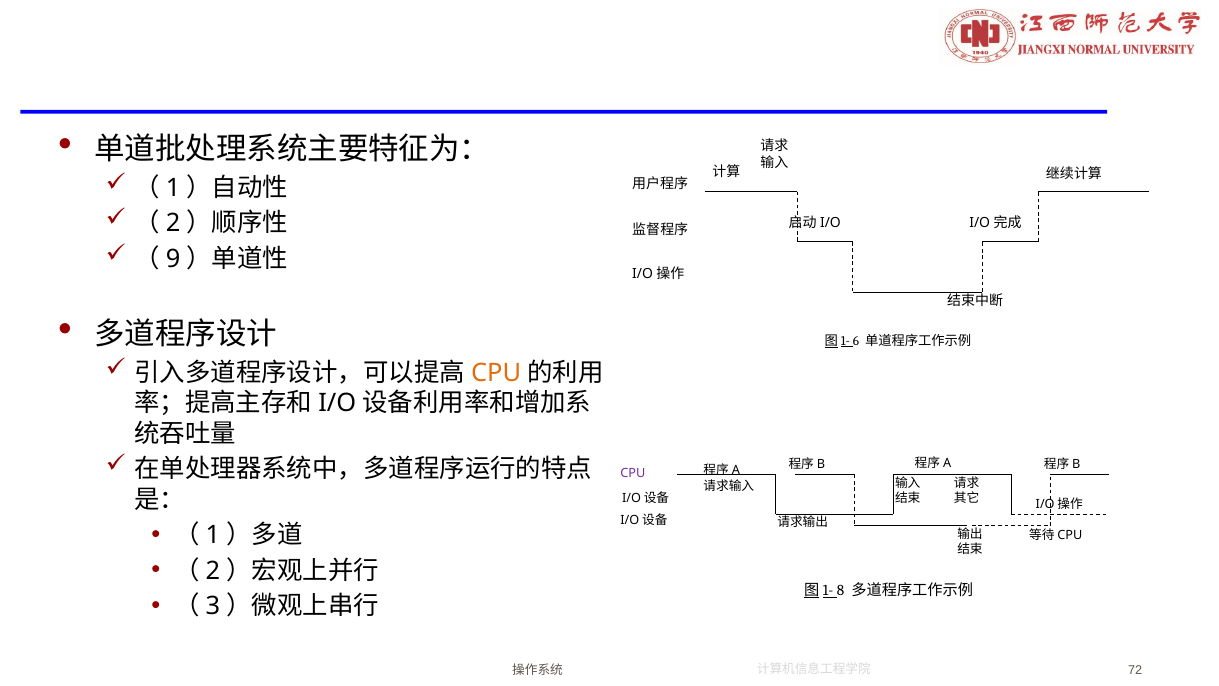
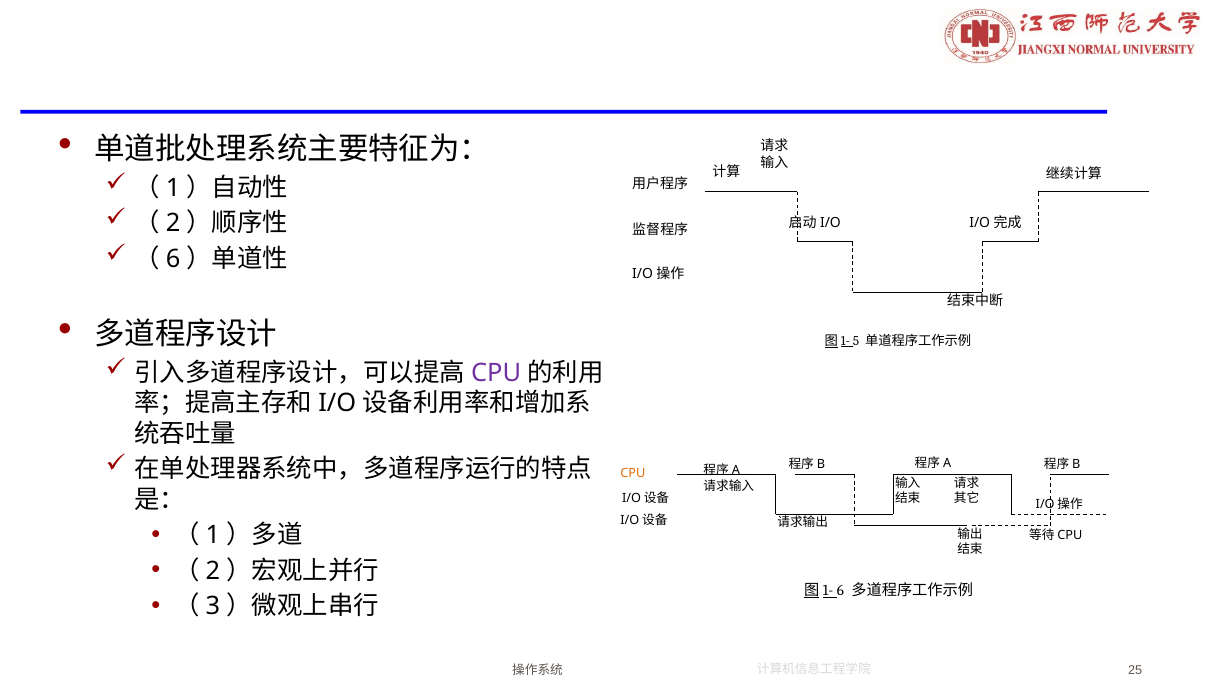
9: 9 -> 6 (173, 259)
6: 6 -> 5 (856, 341)
CPU colour: orange -> purple (496, 373)
CPU colour: purple -> orange (633, 473)
8: 8 -> 6 (841, 590)
72: 72 -> 25 (1135, 670)
